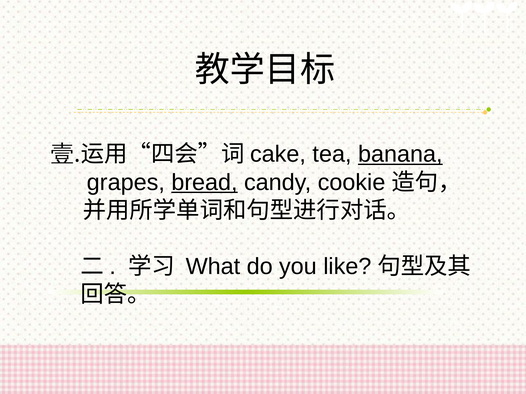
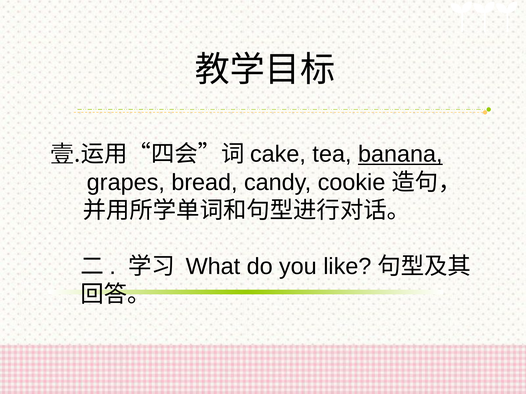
bread underline: present -> none (205, 183)
